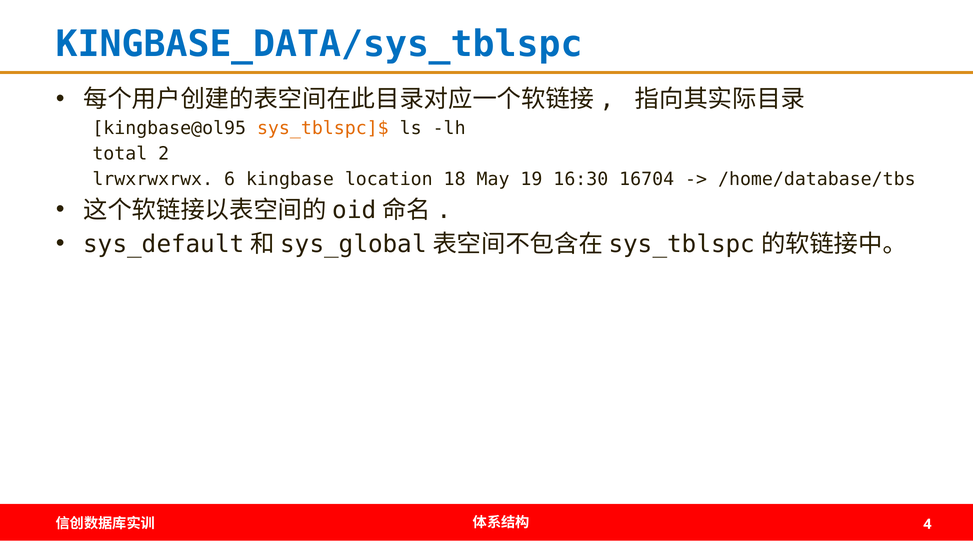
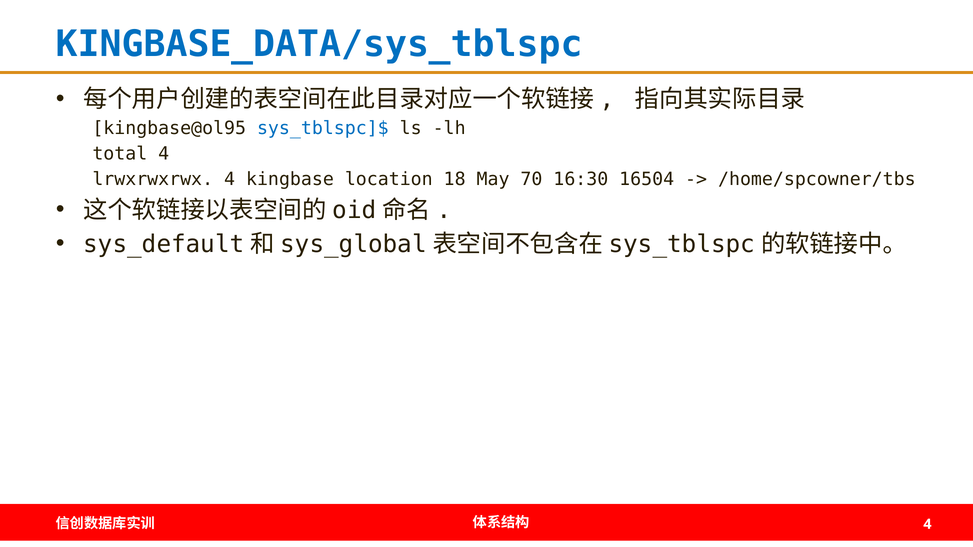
sys_tblspc]$ colour: orange -> blue (323, 128)
total 2: 2 -> 4 (164, 154)
lrwxrwxrwx 6: 6 -> 4 (230, 179)
19: 19 -> 70 (531, 179)
16704: 16704 -> 16504 (647, 179)
/home/database/tbs: /home/database/tbs -> /home/spcowner/tbs (817, 179)
